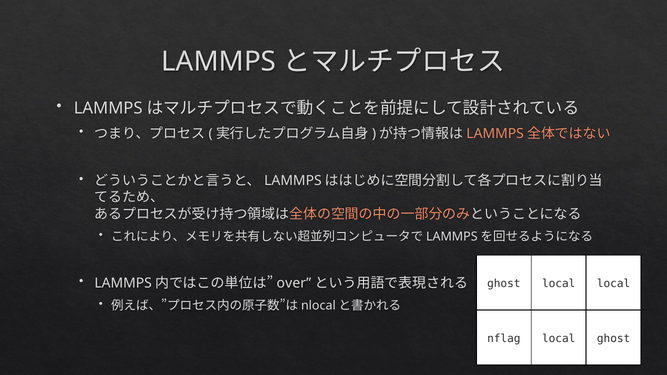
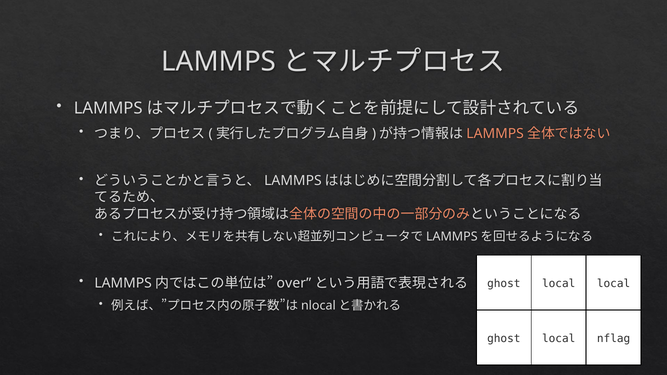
nflag: nflag -> ghost (504, 339)
ghost: ghost -> nflag (614, 339)
